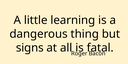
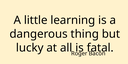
signs: signs -> lucky (30, 48)
